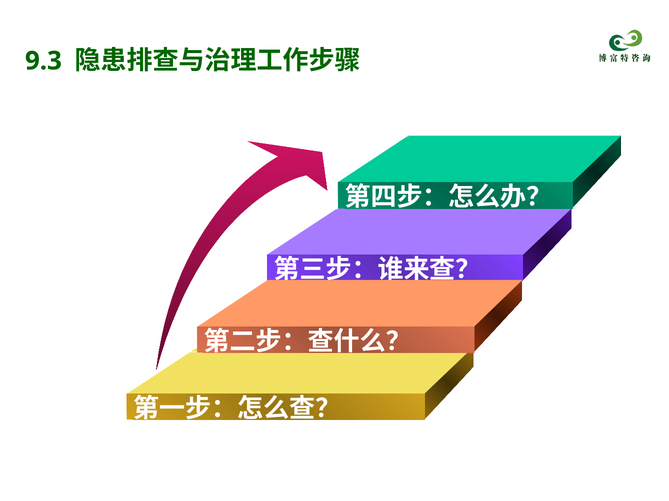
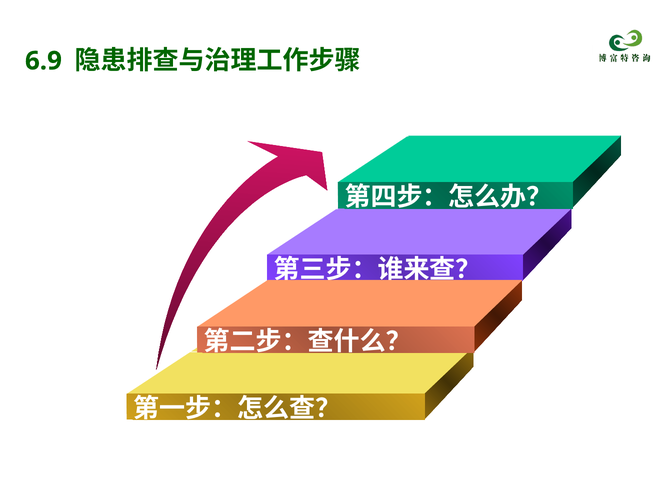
9.3: 9.3 -> 6.9 (43, 61)
